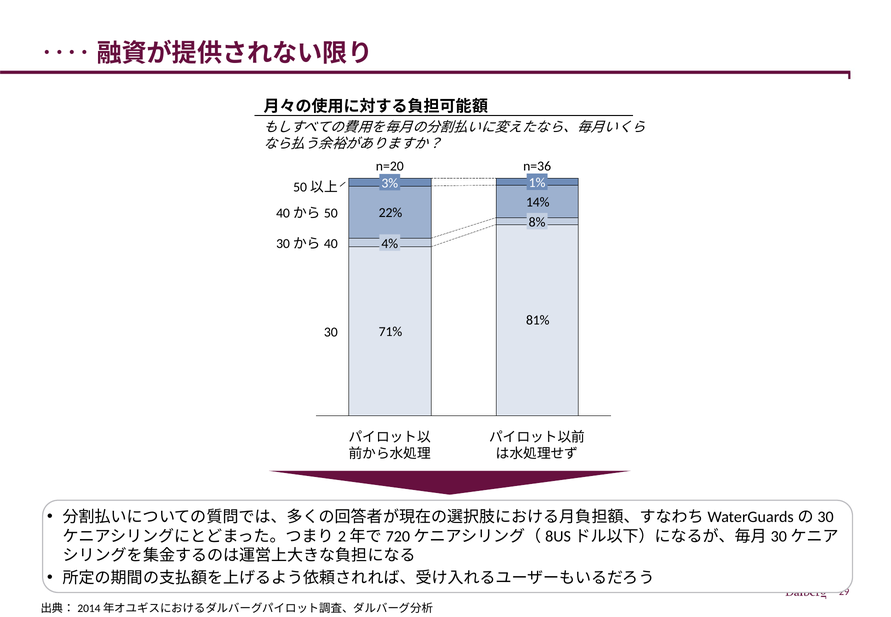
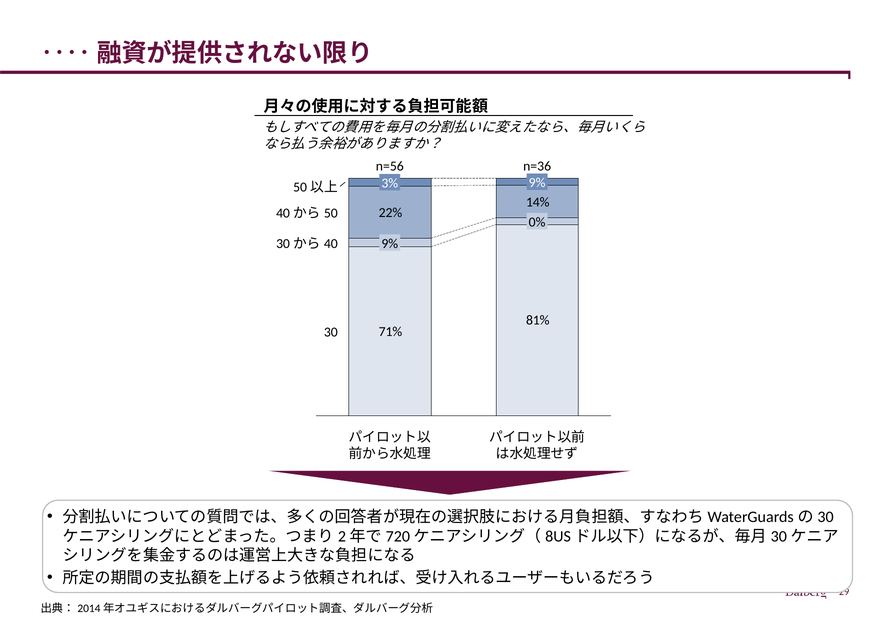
n=20: n=20 -> n=56 (390, 166)
1%: 1% -> 9% (537, 183)
8%: 8% -> 0% (537, 222)
4%: 4% -> 9% (390, 243)
